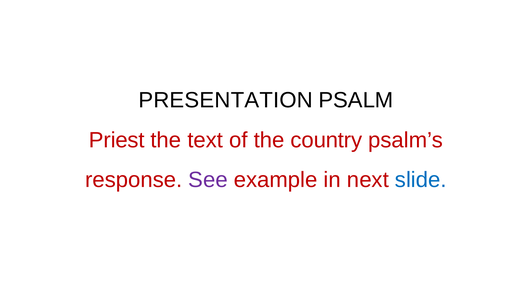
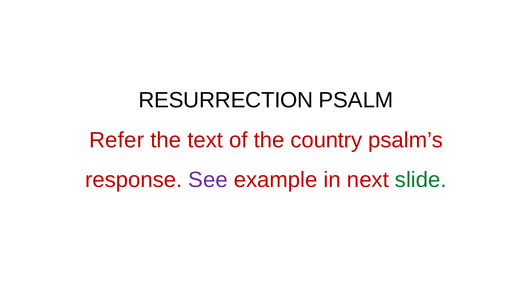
PRESENTATION: PRESENTATION -> RESURRECTION (226, 100)
Priest: Priest -> Refer (117, 140)
slide colour: blue -> green (421, 180)
